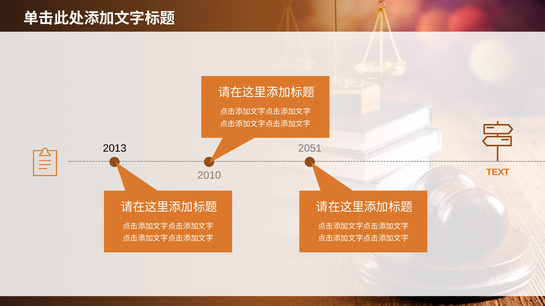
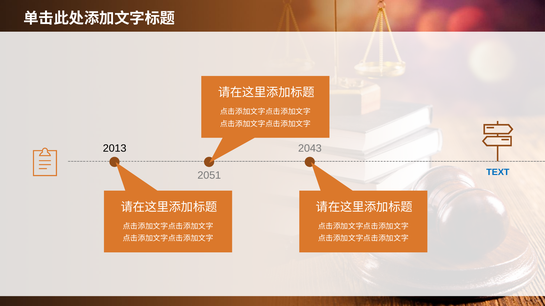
2051: 2051 -> 2043 (310, 149)
TEXT colour: orange -> blue (498, 172)
2010: 2010 -> 2051 (209, 176)
